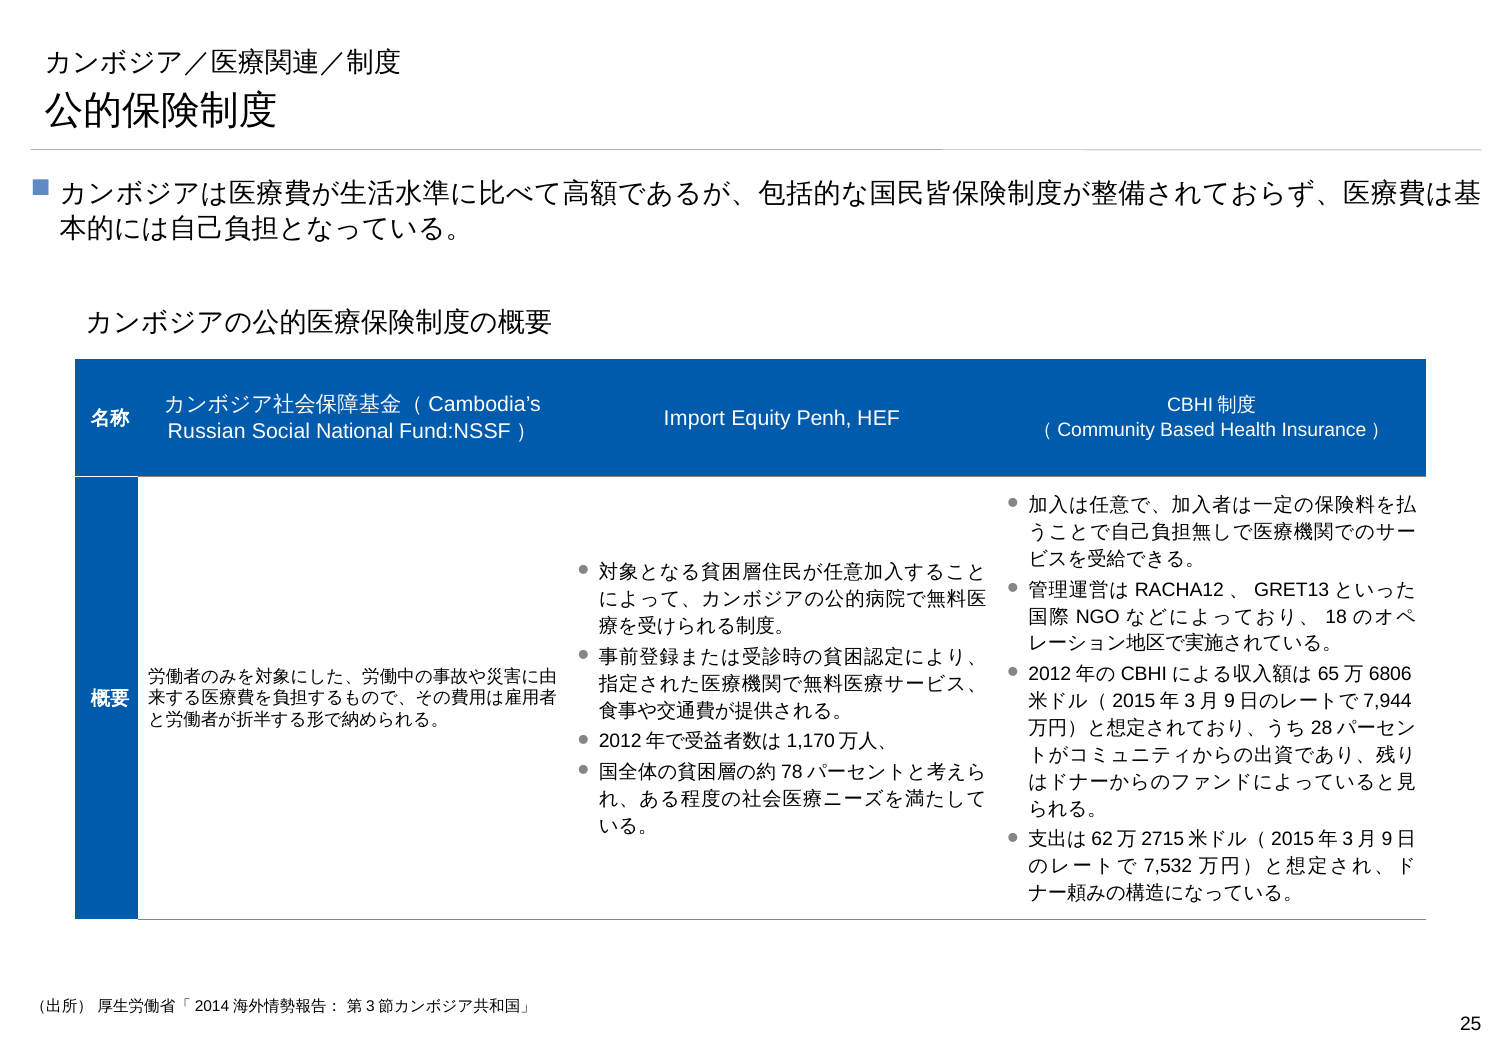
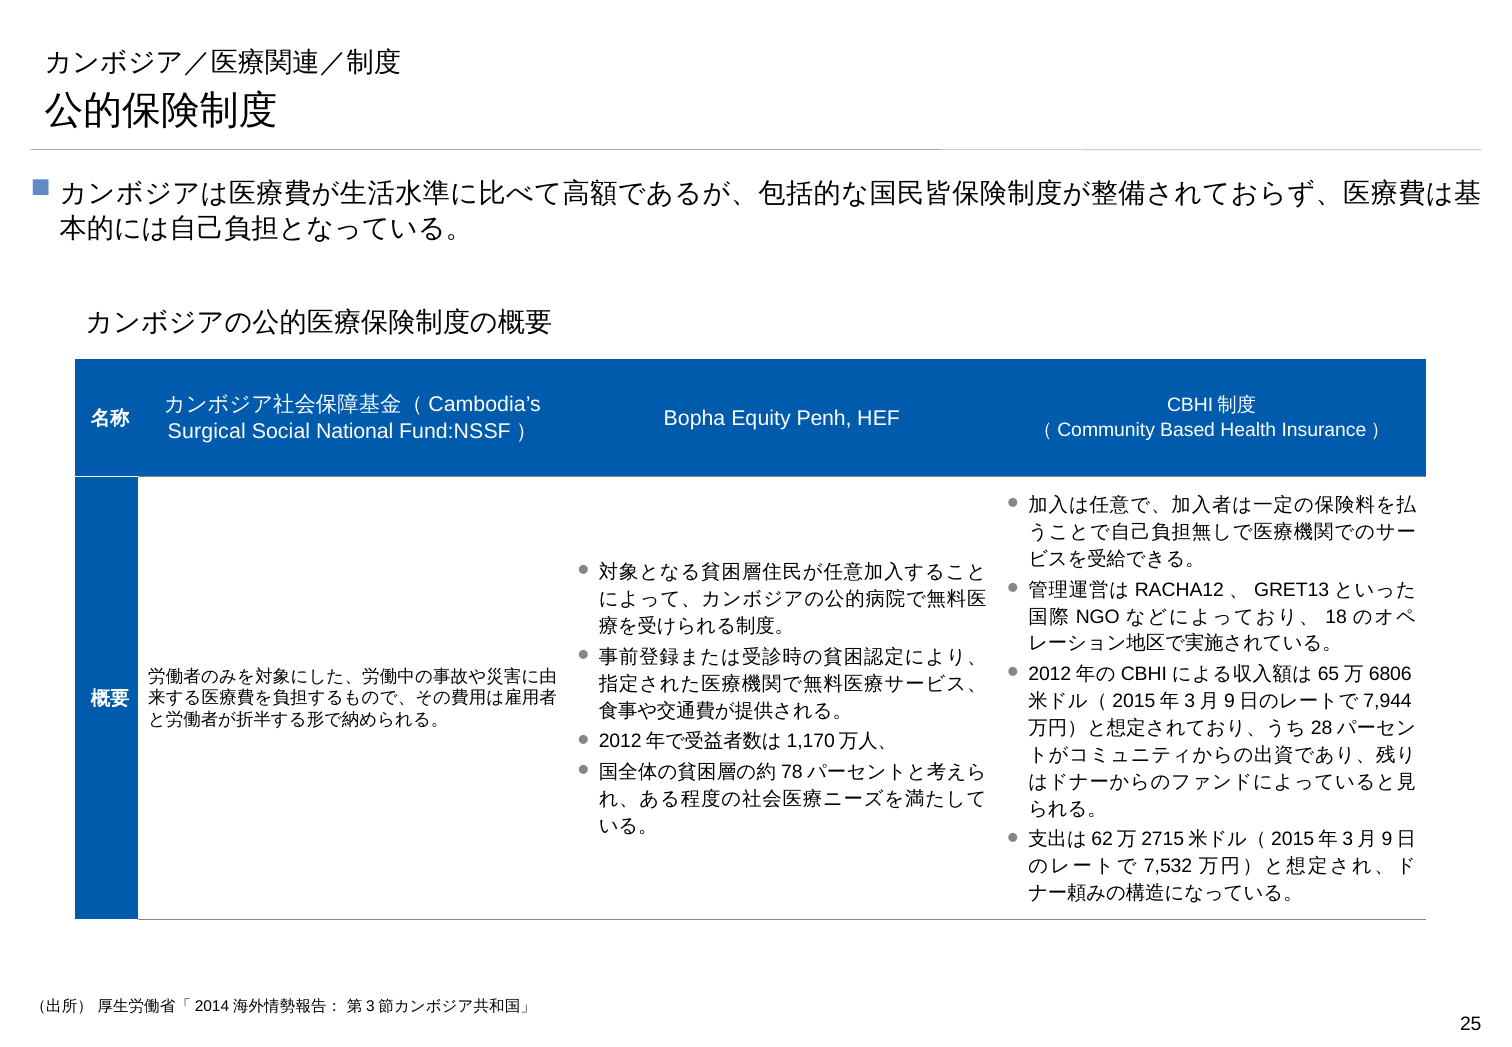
Import: Import -> Bopha (695, 418)
Russian: Russian -> Surgical (207, 431)
